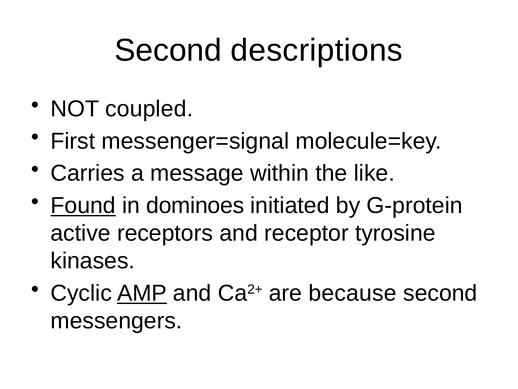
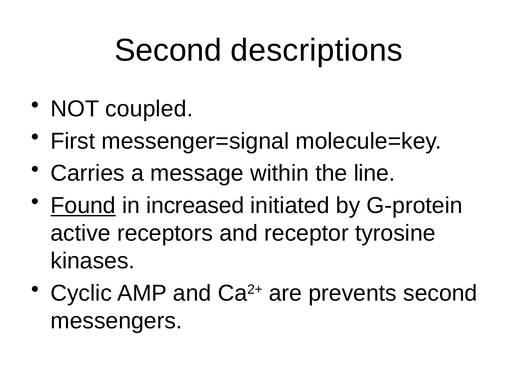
like: like -> line (374, 173)
dominoes: dominoes -> increased (195, 205)
AMP underline: present -> none (142, 293)
because: because -> prevents (353, 293)
